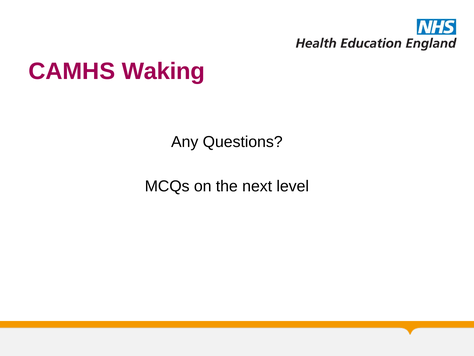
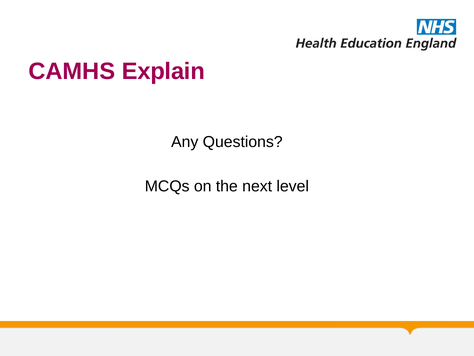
Waking: Waking -> Explain (163, 71)
